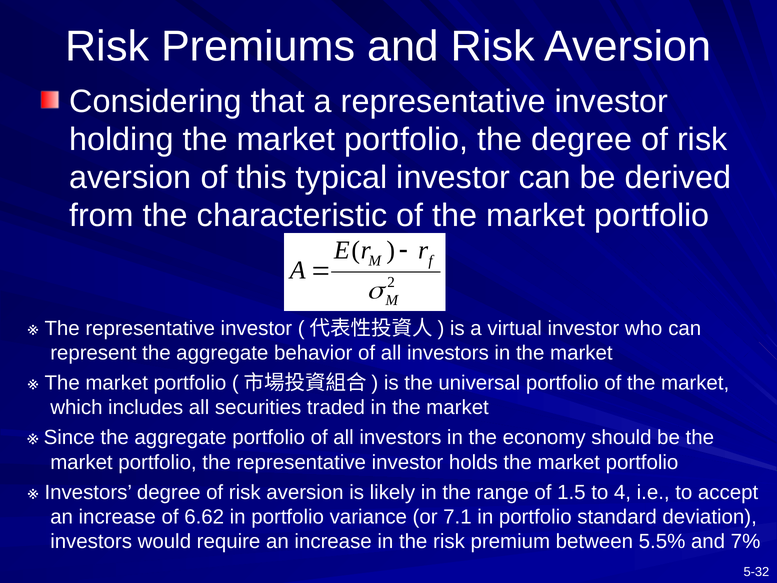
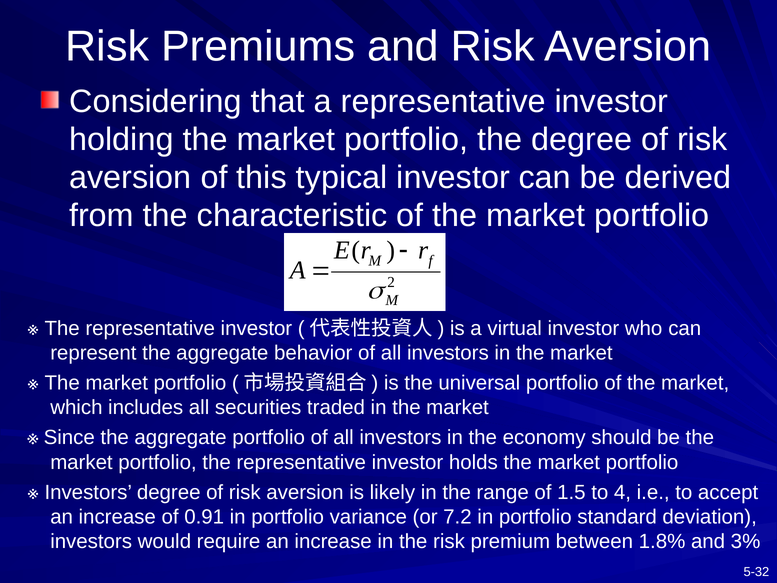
6.62: 6.62 -> 0.91 (204, 517)
7.1: 7.1 -> 7.2 (457, 517)
5.5%: 5.5% -> 1.8% (662, 541)
7%: 7% -> 3% (746, 541)
